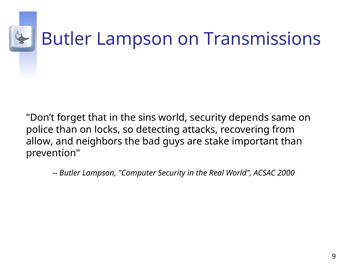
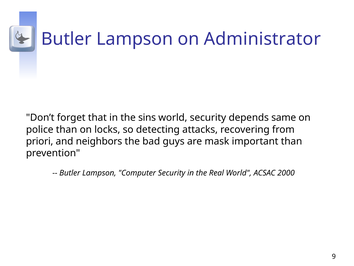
Transmissions: Transmissions -> Administrator (262, 39)
allow: allow -> priori (40, 141)
stake: stake -> mask (217, 141)
